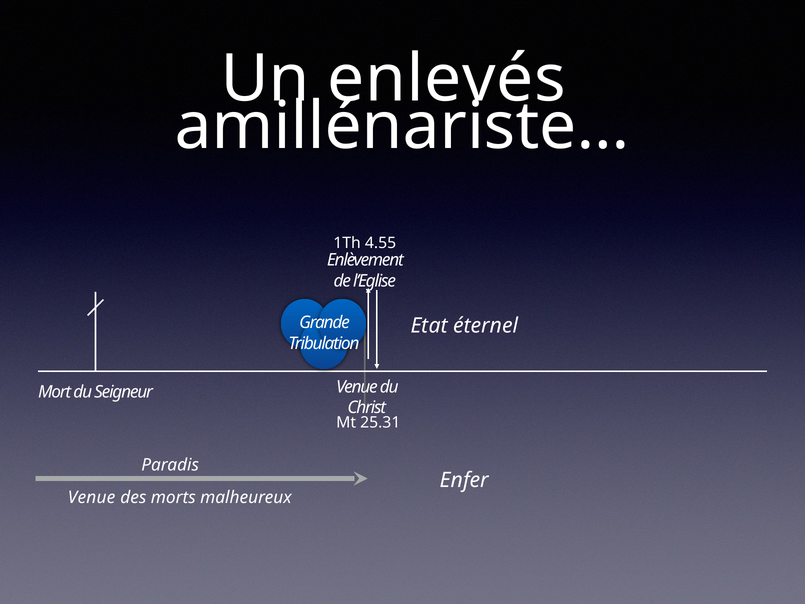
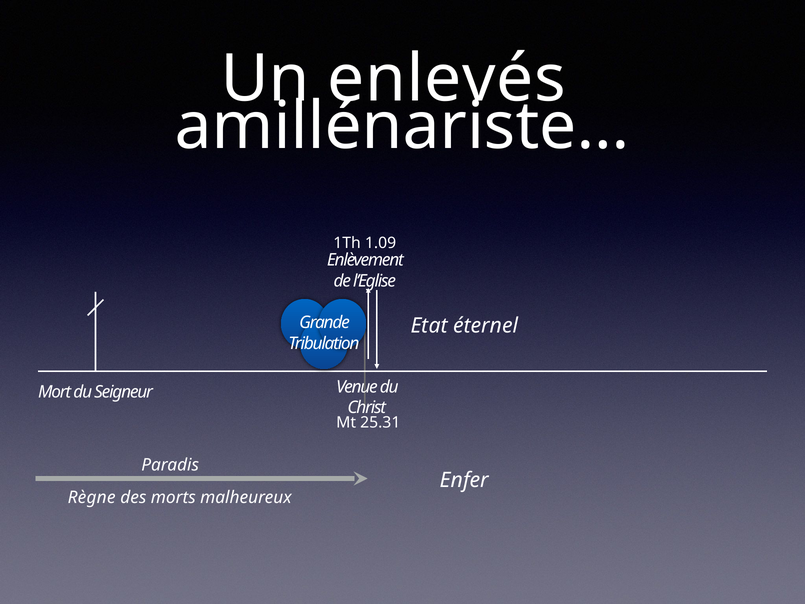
4.55: 4.55 -> 1.09 (381, 243)
Venue: Venue -> Règne (92, 498)
